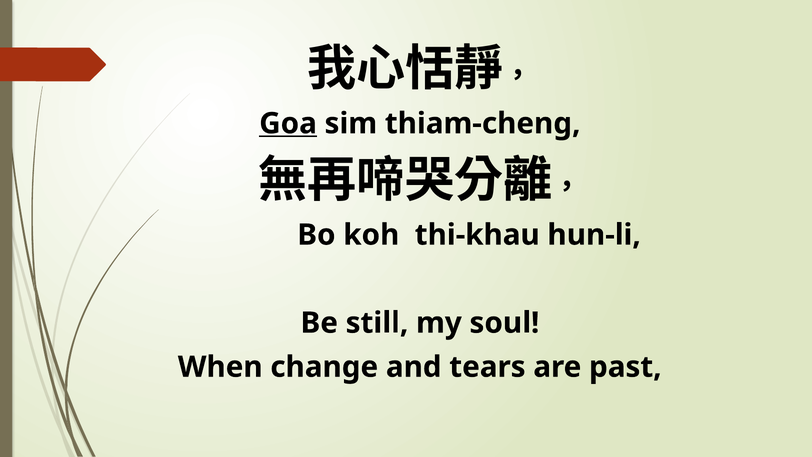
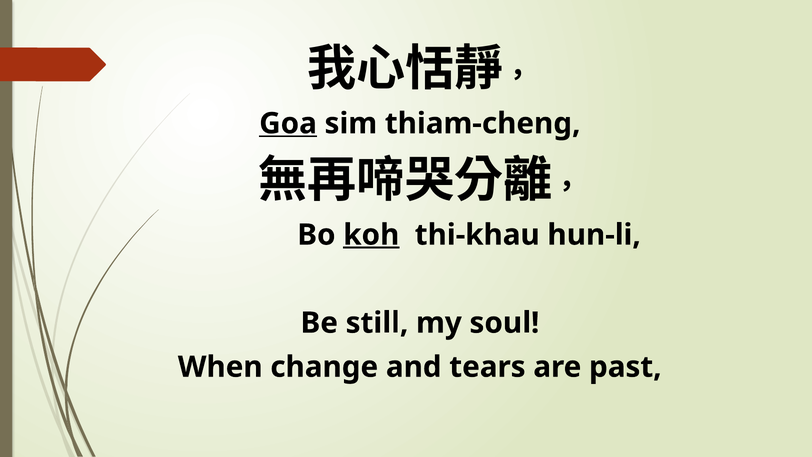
koh underline: none -> present (371, 235)
